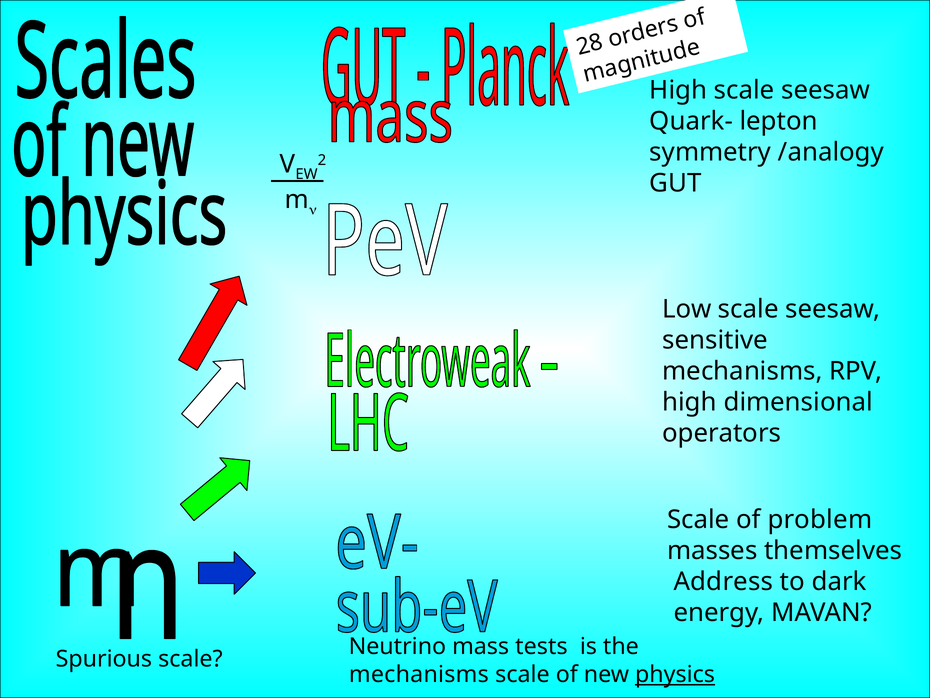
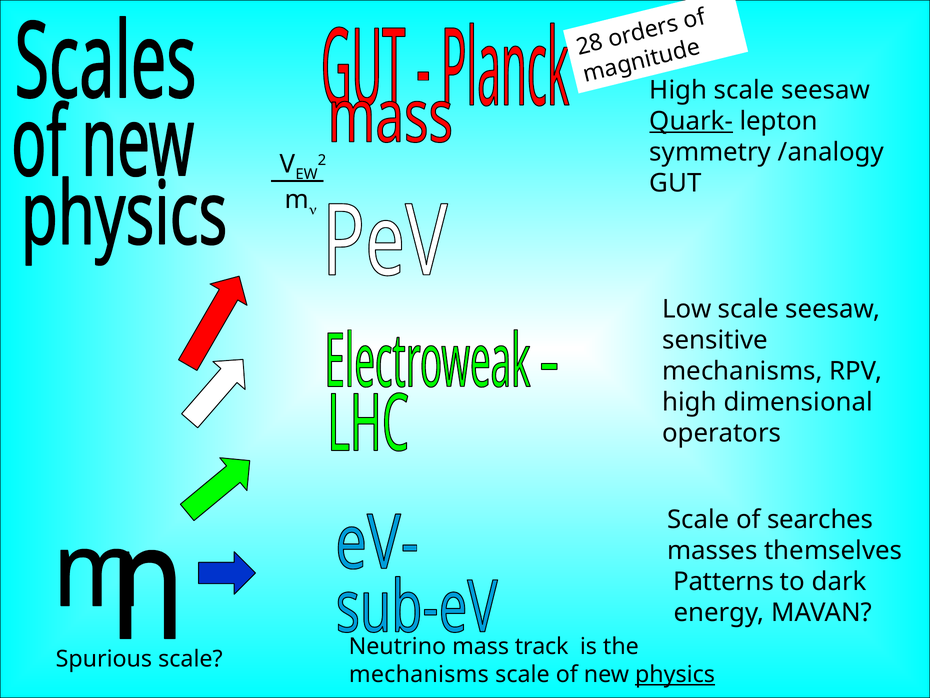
Quark- underline: none -> present (691, 121)
problem: problem -> searches (820, 519)
Address: Address -> Patterns (724, 581)
tests: tests -> track (542, 646)
